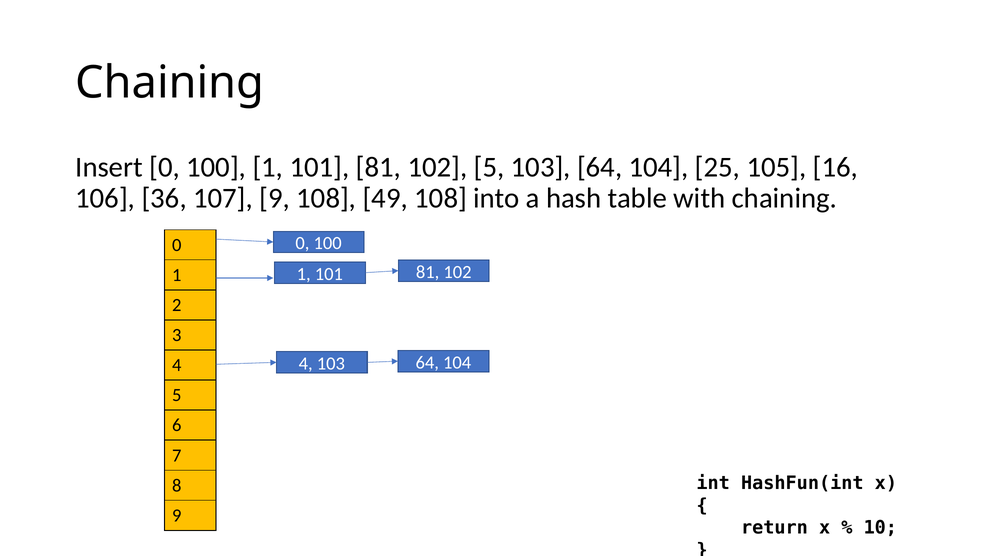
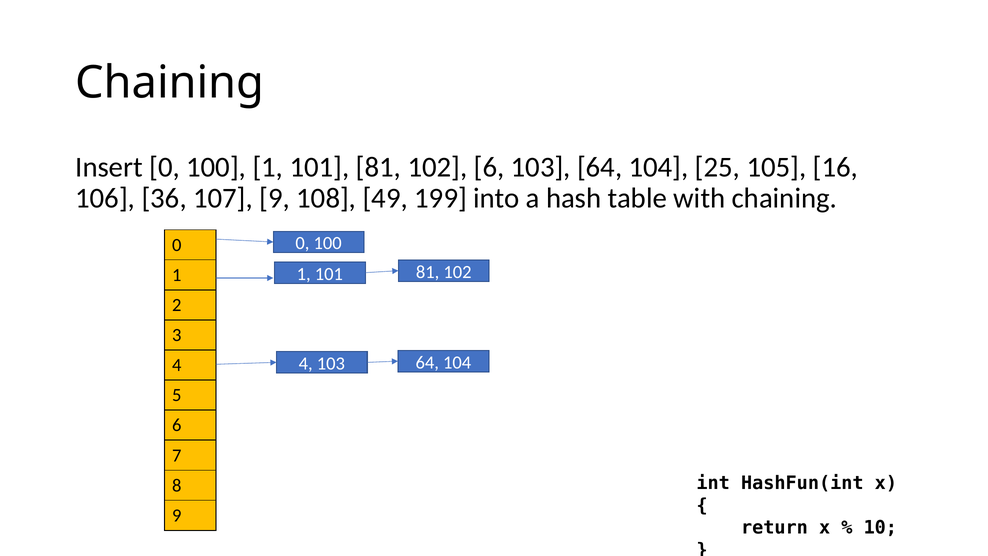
102 5: 5 -> 6 (489, 167)
49 108: 108 -> 199 (441, 198)
